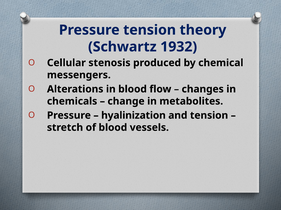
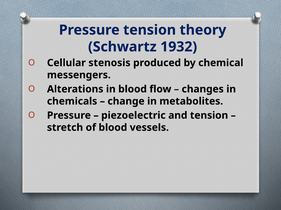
hyalinization: hyalinization -> piezoelectric (133, 116)
